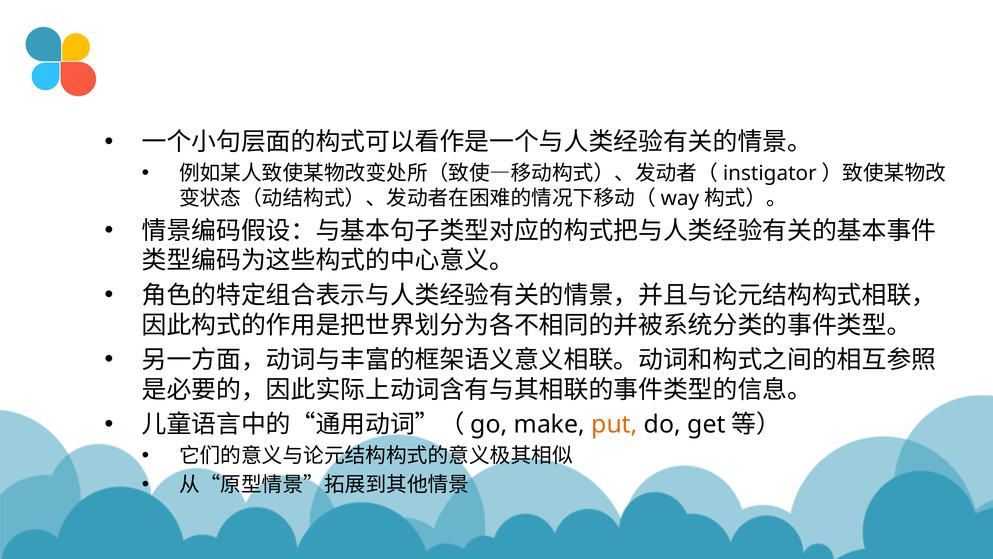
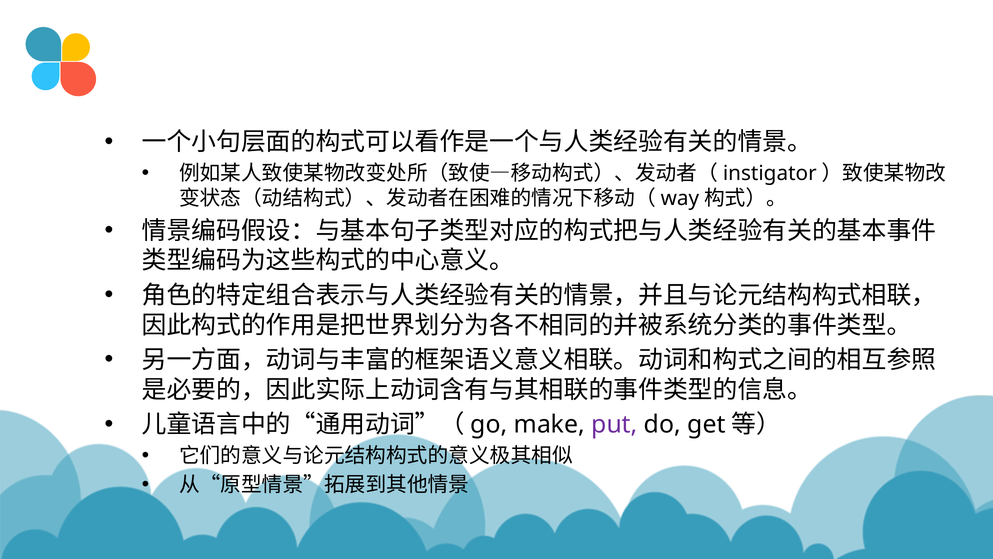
put colour: orange -> purple (614, 424)
